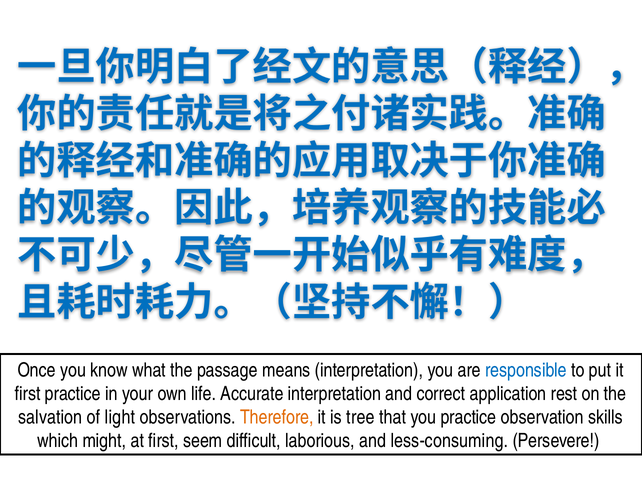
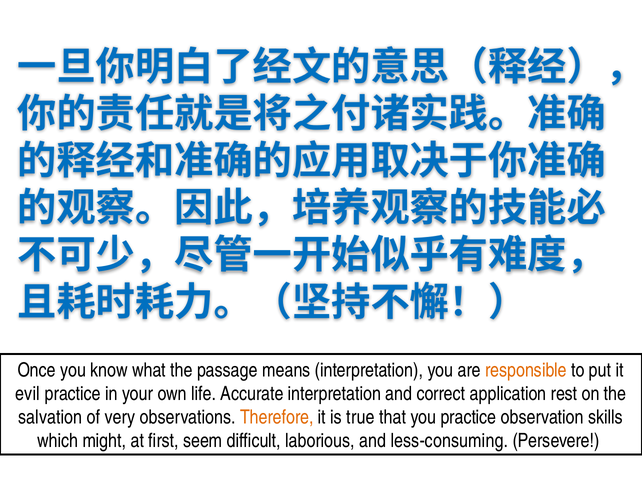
responsible colour: blue -> orange (526, 370)
first: first -> evil (28, 393)
light: light -> very (120, 417)
tree: tree -> true (361, 417)
